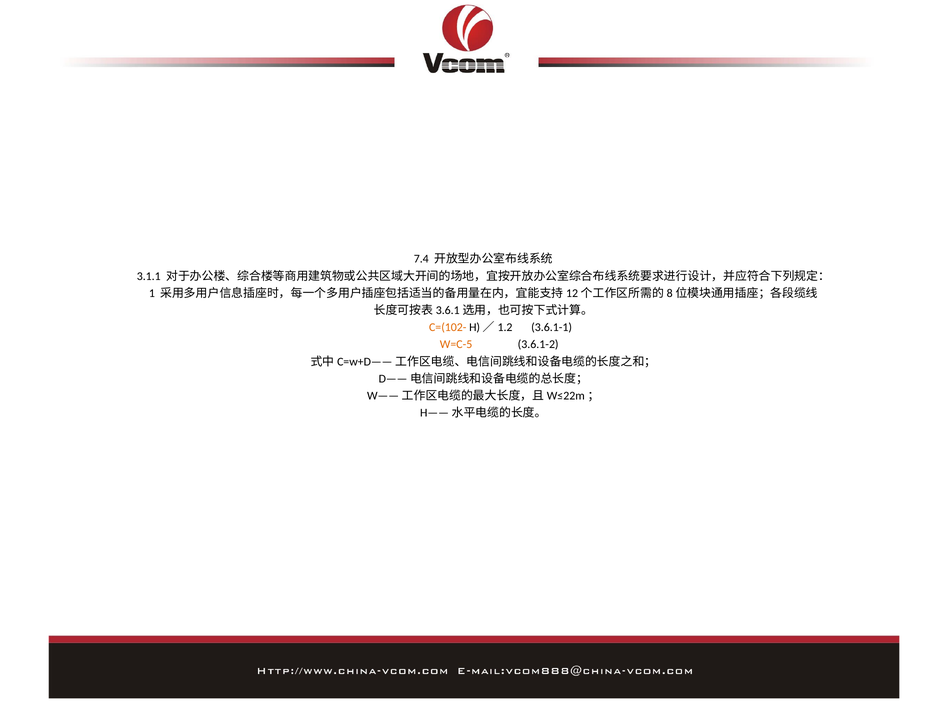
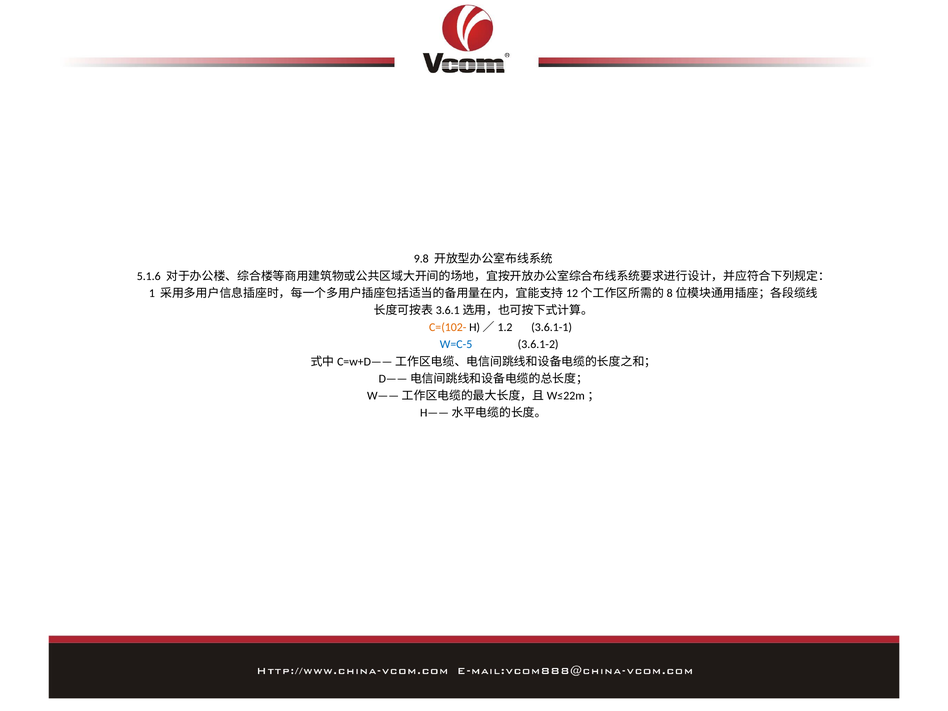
7.4: 7.4 -> 9.8 (421, 259)
3.1.1: 3.1.1 -> 5.1.6 (149, 276)
W=C-5 colour: orange -> blue (456, 344)
